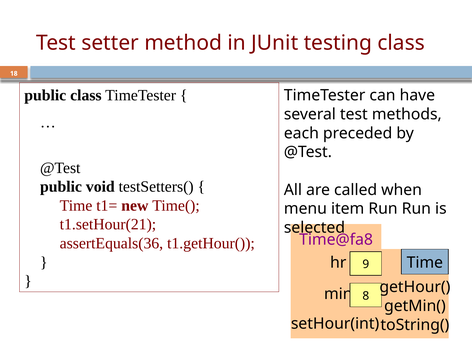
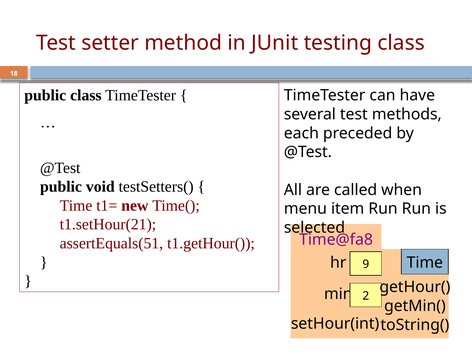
assertEquals(36: assertEquals(36 -> assertEquals(51 (111, 243)
8: 8 -> 2 (366, 296)
